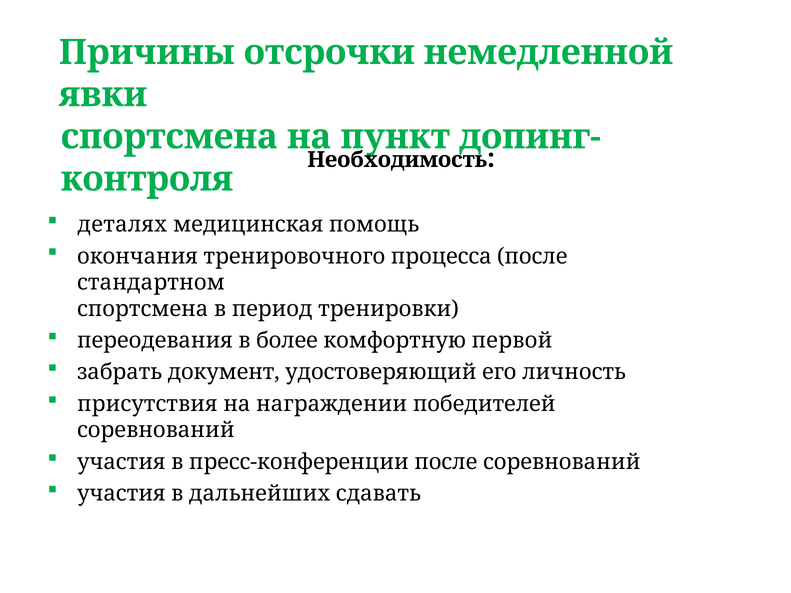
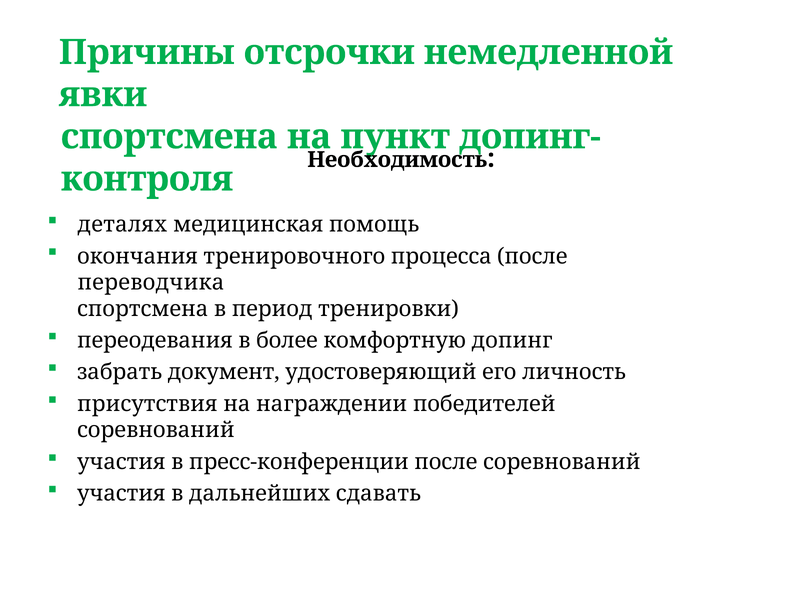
стандартном: стандартном -> переводчика (151, 283)
первой: первой -> допинг (512, 341)
